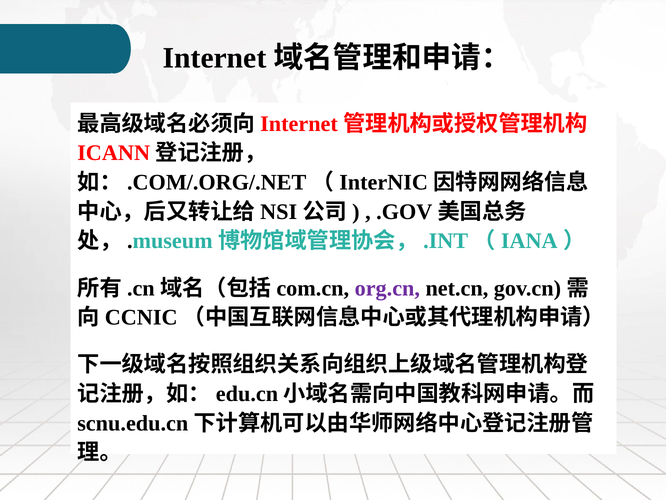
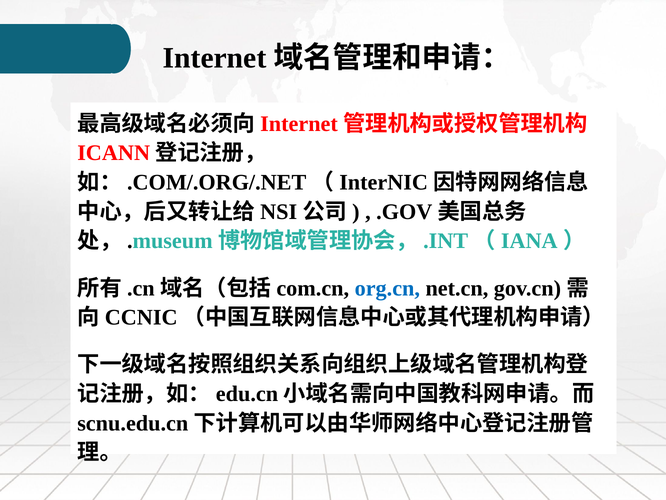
org.cn colour: purple -> blue (387, 288)
